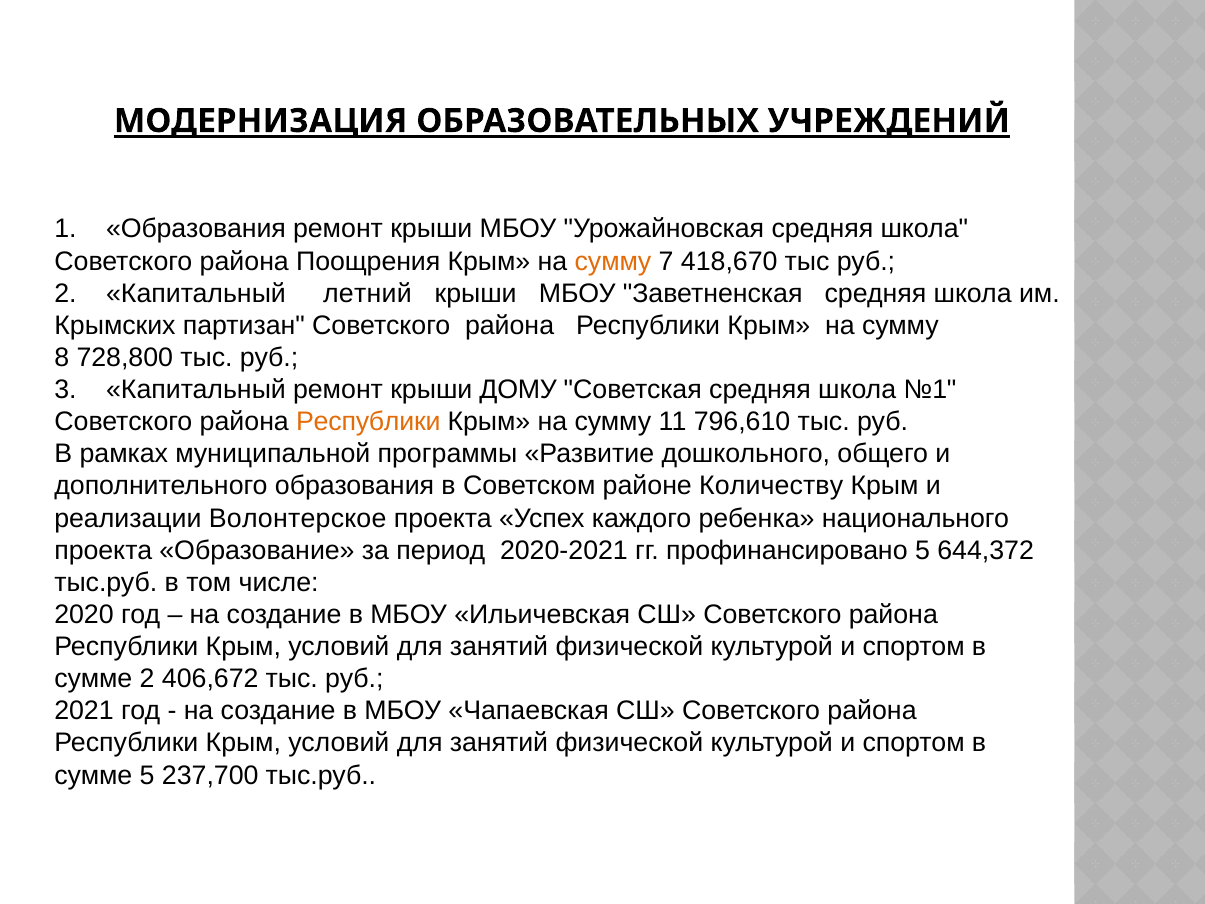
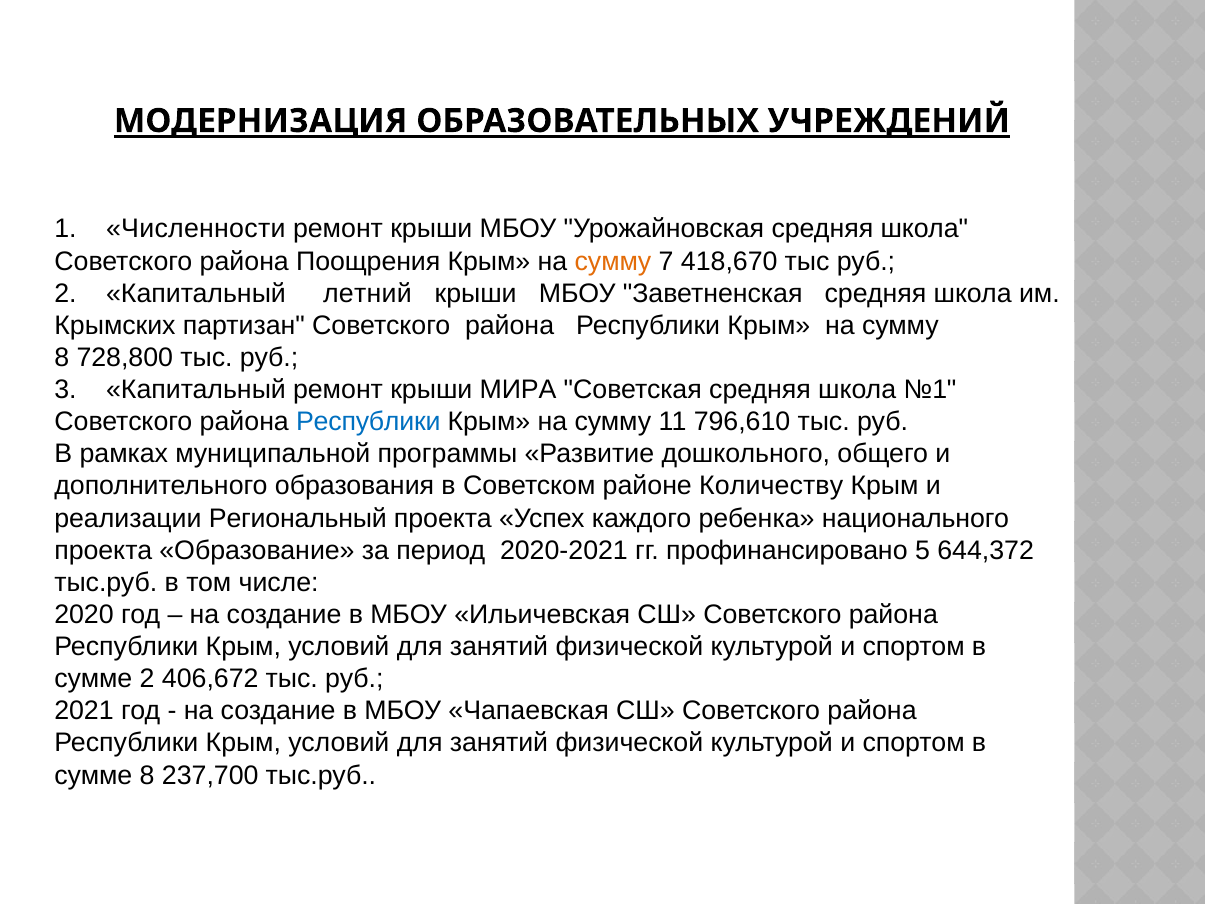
1 Образования: Образования -> Численности (196, 229)
ДОМУ: ДОМУ -> МИРА (518, 390)
Республики colour: orange -> blue (368, 422)
Волонтерское: Волонтерское -> Региональный (298, 518)
сумме 5: 5 -> 8 (147, 775)
